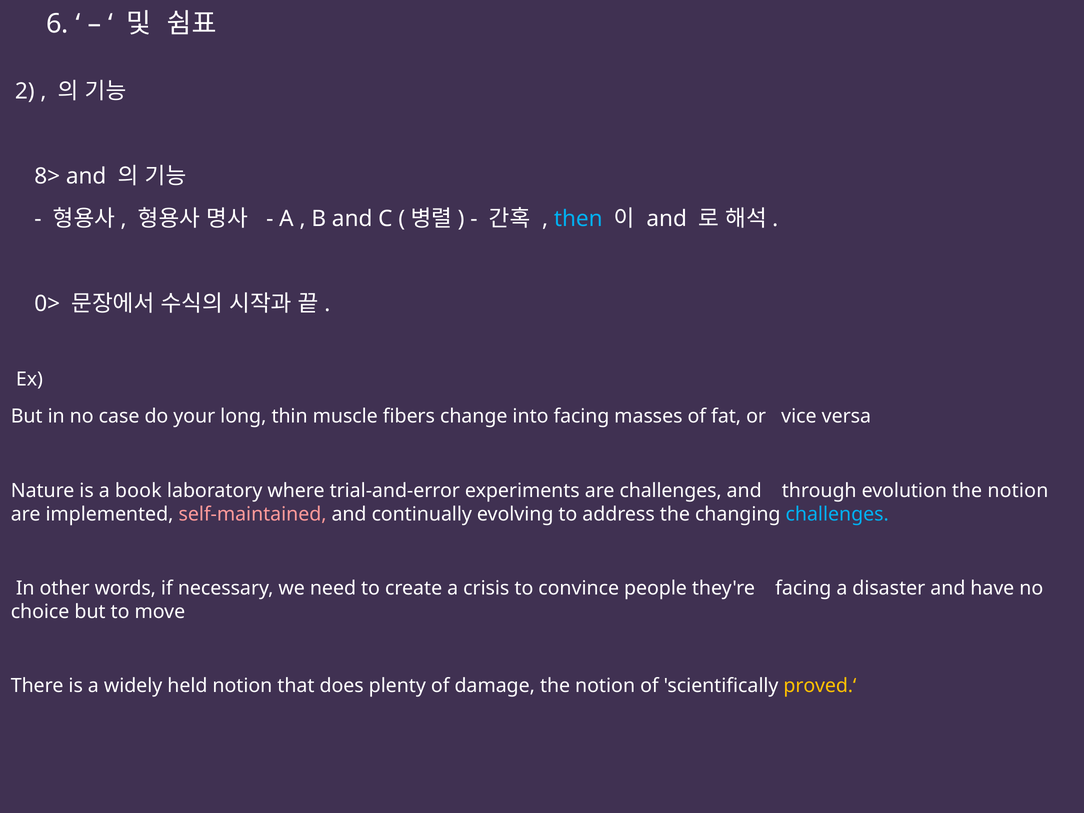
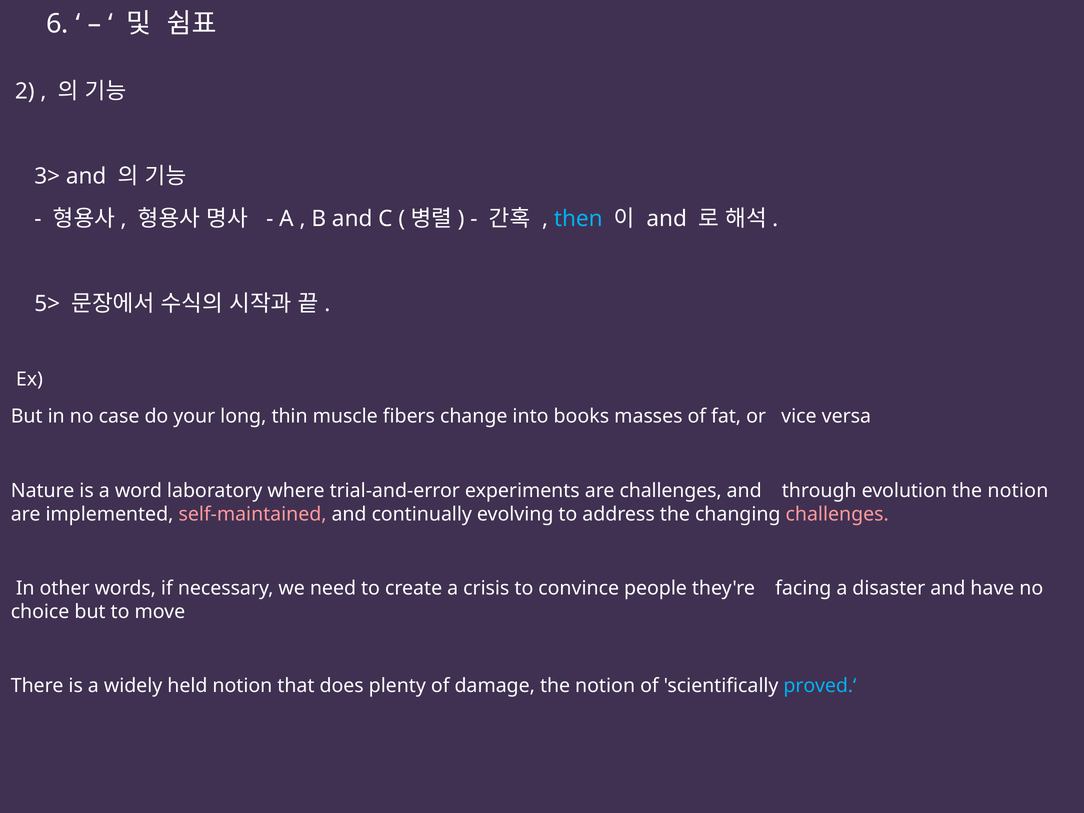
8>: 8> -> 3> (47, 176)
0>: 0> -> 5> (47, 304)
into facing: facing -> books (581, 416)
book: book -> word (138, 491)
challenges colour: light blue -> pink (837, 514)
proved.‘ colour: yellow -> light blue (820, 686)
